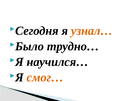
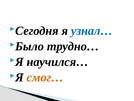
узнал… colour: orange -> blue (92, 31)
